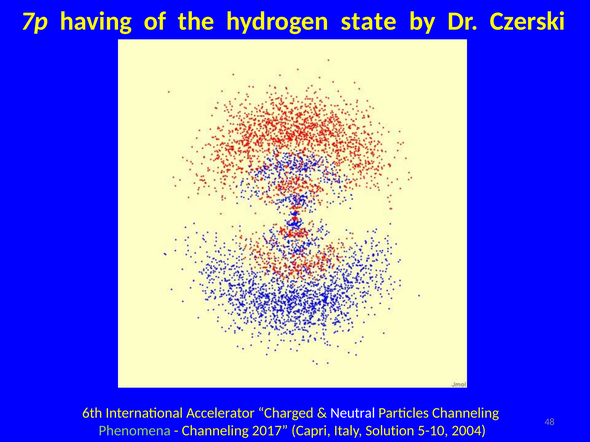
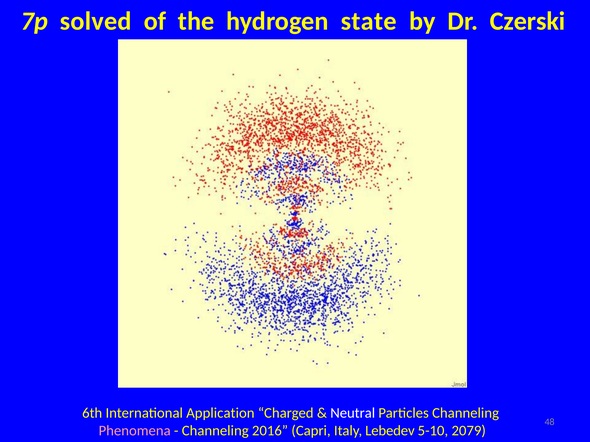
having: having -> solved (96, 21)
Accelerator: Accelerator -> Application (220, 414)
Phenomena colour: light green -> pink (135, 431)
2017: 2017 -> 2016 (270, 431)
Solution: Solution -> Lebedev (390, 431)
2004: 2004 -> 2079 (469, 431)
